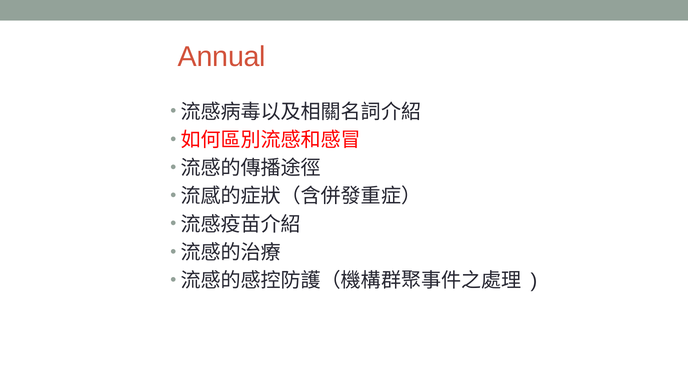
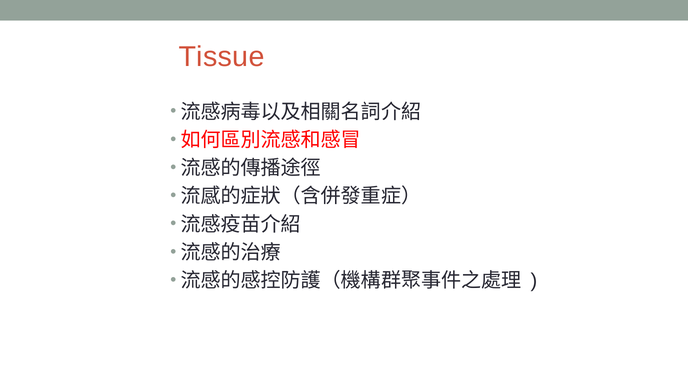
Annual: Annual -> Tissue (222, 57)
